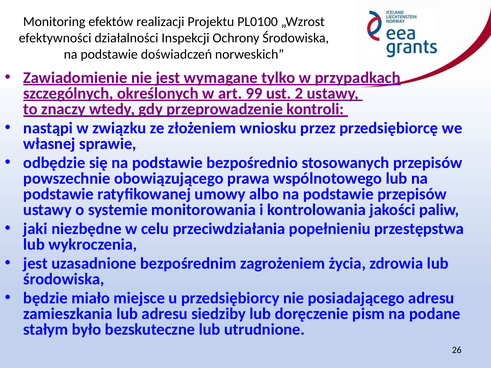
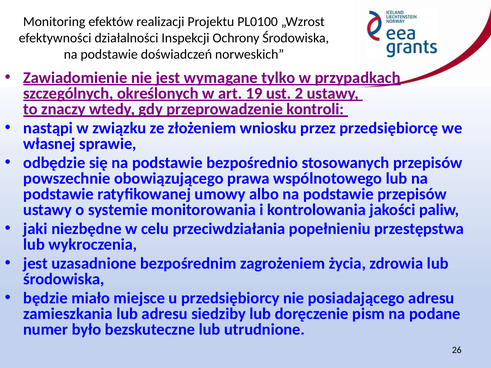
99: 99 -> 19 (254, 93)
stałym: stałym -> numer (46, 330)
